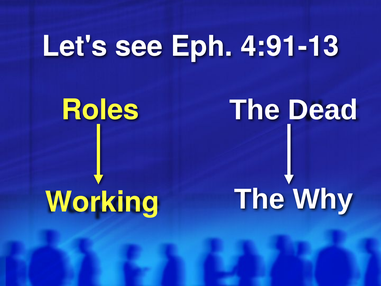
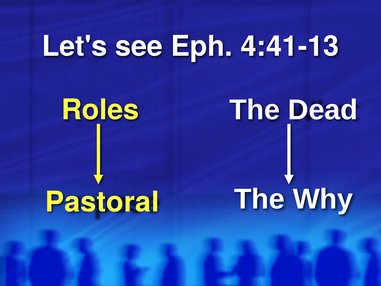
4:91-13: 4:91-13 -> 4:41-13 (290, 46)
Working: Working -> Pastoral (102, 202)
